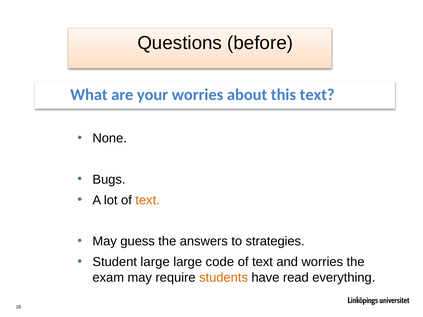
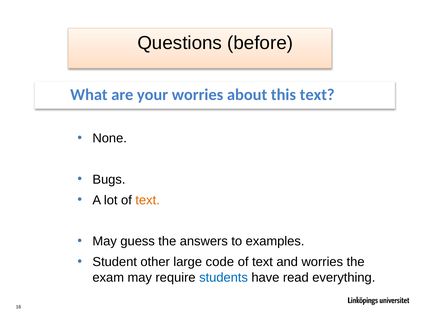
strategies: strategies -> examples (275, 242)
Student large: large -> other (155, 262)
students colour: orange -> blue (224, 278)
